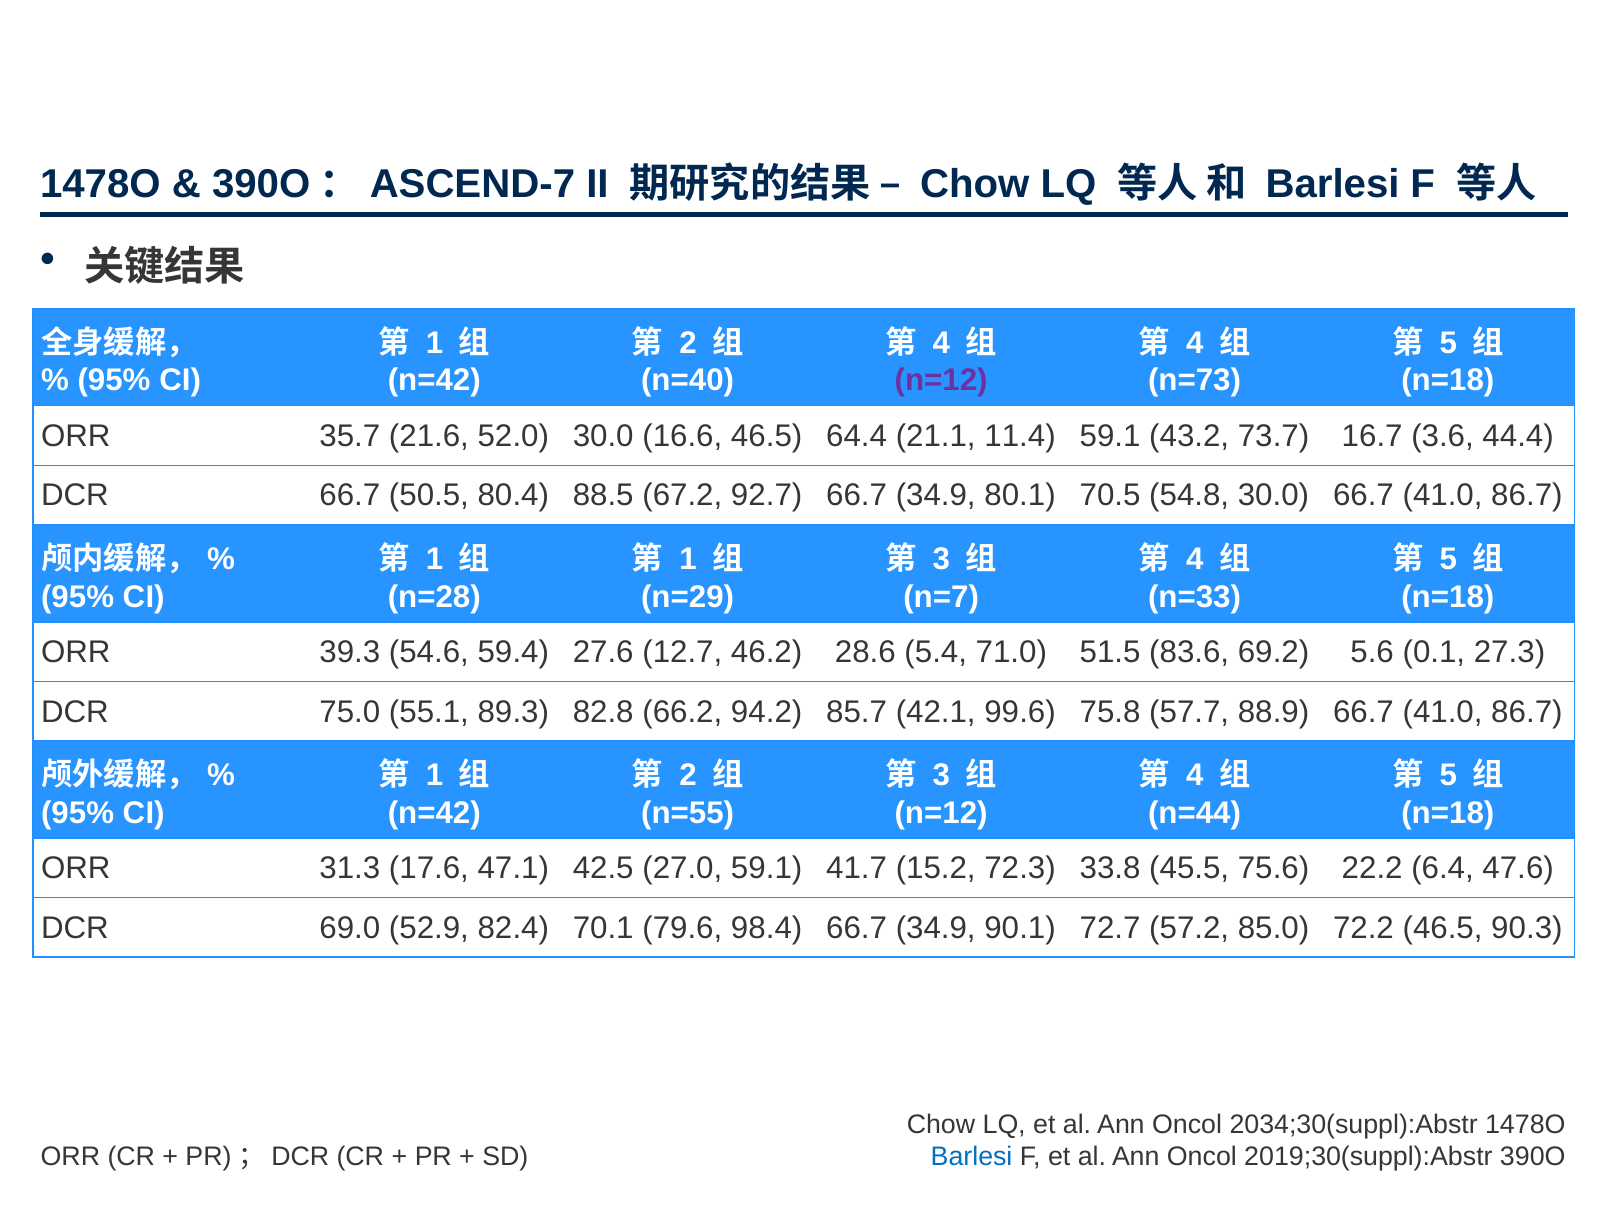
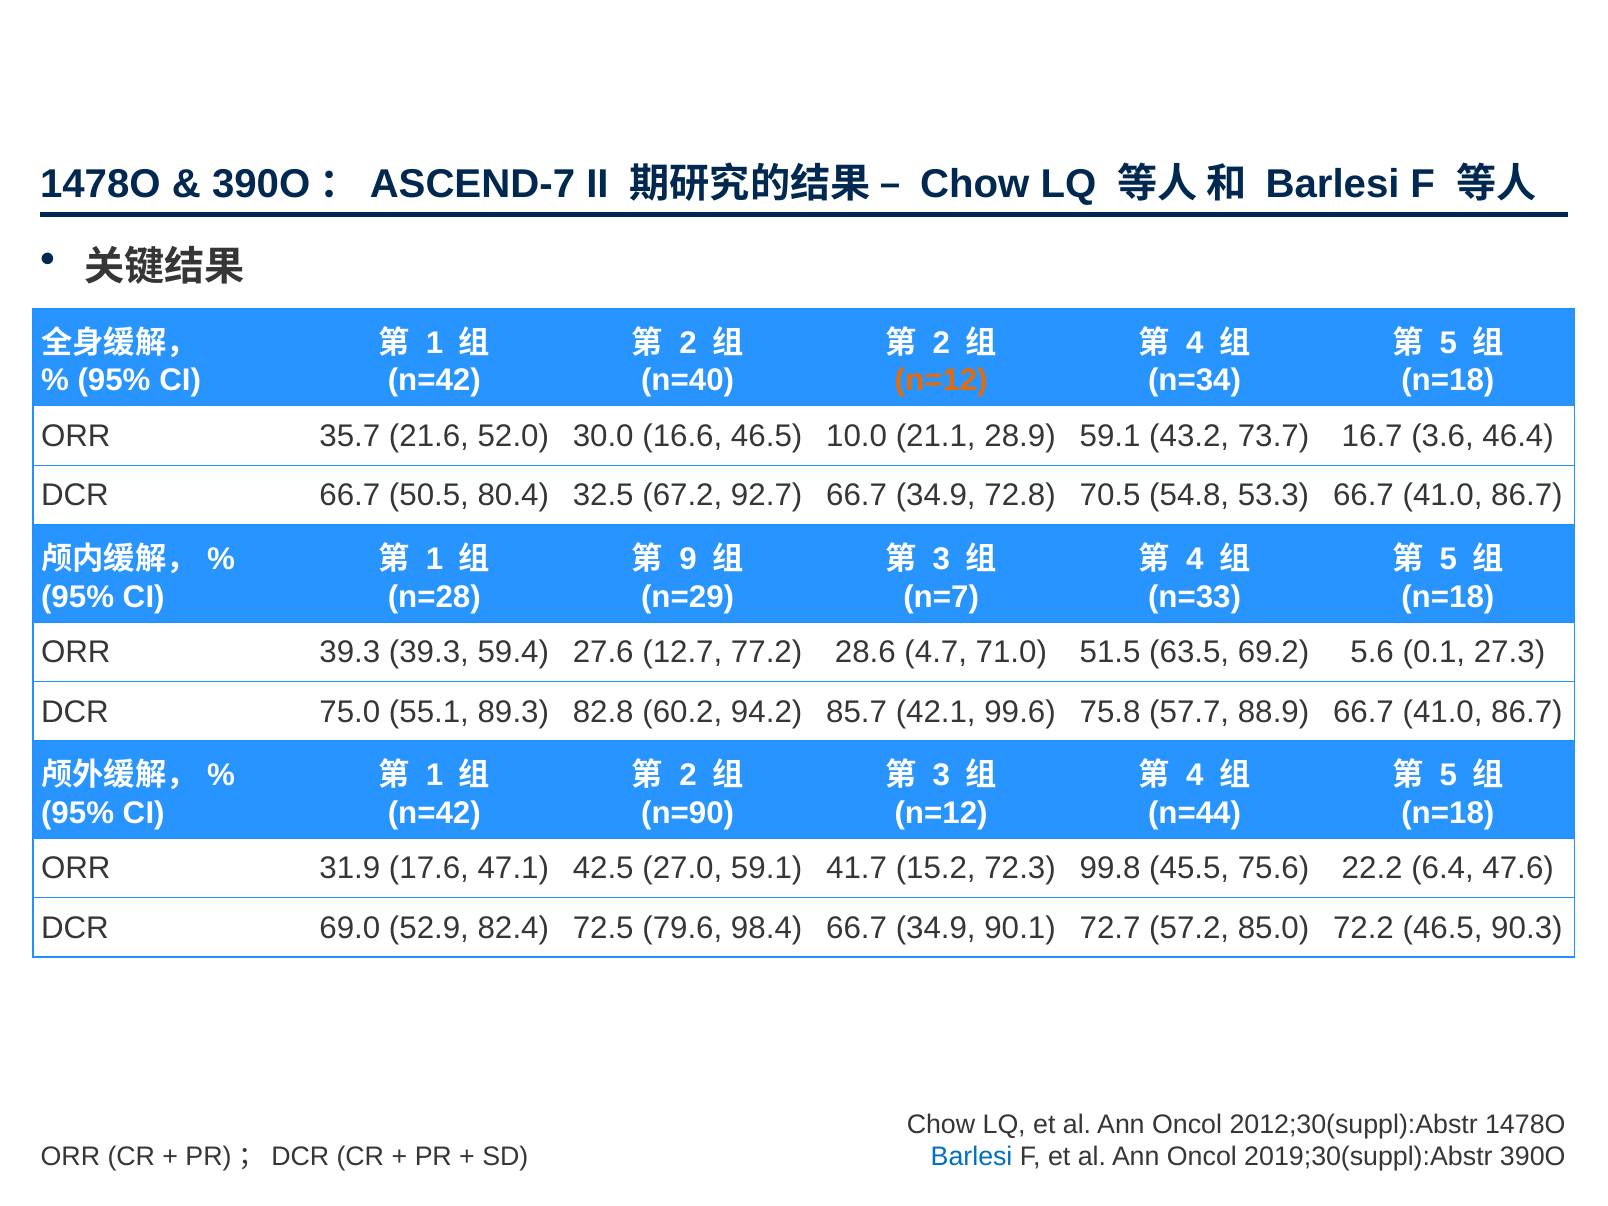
4: 4 -> 2 (941, 343)
n=12 colour: purple -> orange (941, 381)
n=73: n=73 -> n=34 (1195, 381)
64.4: 64.4 -> 10.0 (857, 436)
11.4: 11.4 -> 28.9 (1020, 436)
44.4: 44.4 -> 46.4 (1518, 436)
88.5: 88.5 -> 32.5 (603, 496)
80.1: 80.1 -> 72.8 (1020, 496)
54.8 30.0: 30.0 -> 53.3 (1273, 496)
1: 1 -> 9 (688, 559)
39.3 54.6: 54.6 -> 39.3 (429, 652)
46.2: 46.2 -> 77.2 (767, 652)
5.4: 5.4 -> 4.7 (936, 652)
83.6: 83.6 -> 63.5 (1189, 652)
66.2: 66.2 -> 60.2 (682, 712)
n=55: n=55 -> n=90 (688, 813)
31.3: 31.3 -> 31.9 (350, 868)
33.8: 33.8 -> 99.8 (1110, 868)
70.1: 70.1 -> 72.5 (603, 928)
2034;30(suppl):Abstr: 2034;30(suppl):Abstr -> 2012;30(suppl):Abstr (1354, 1125)
